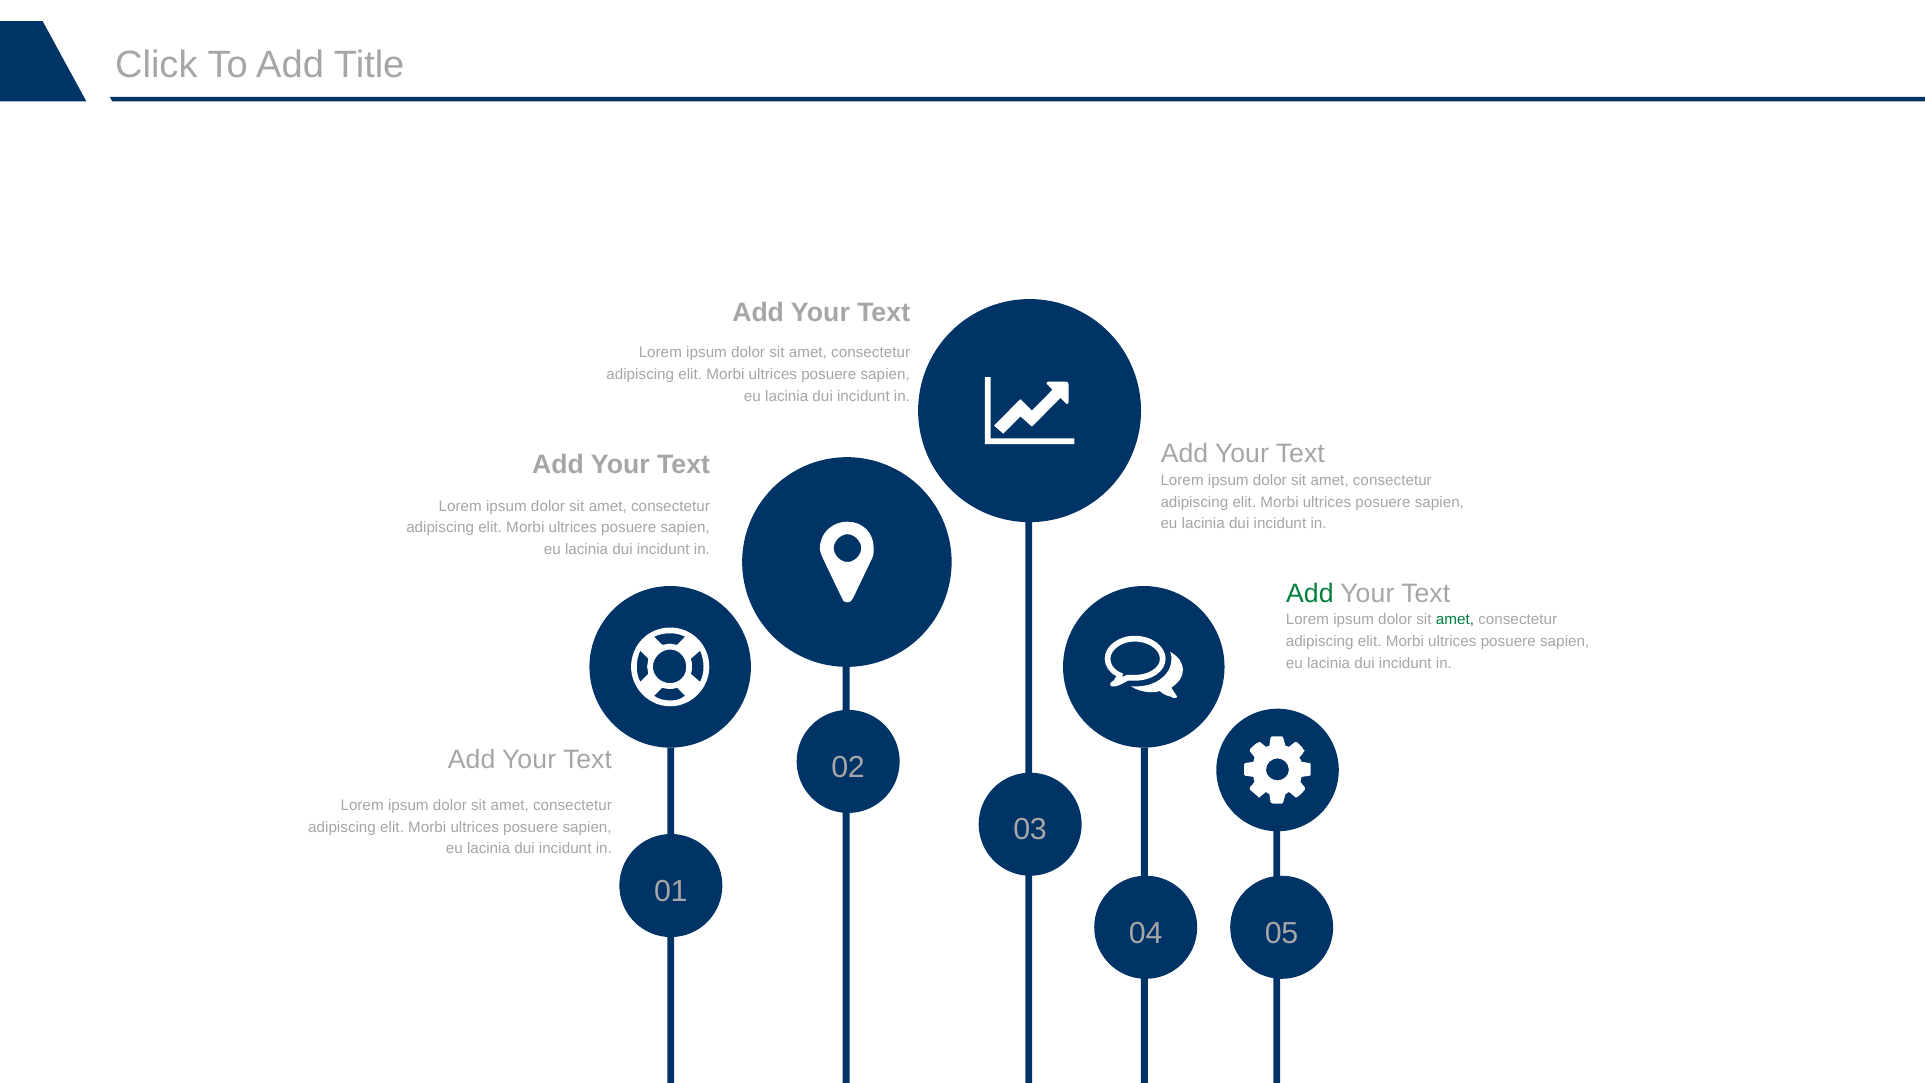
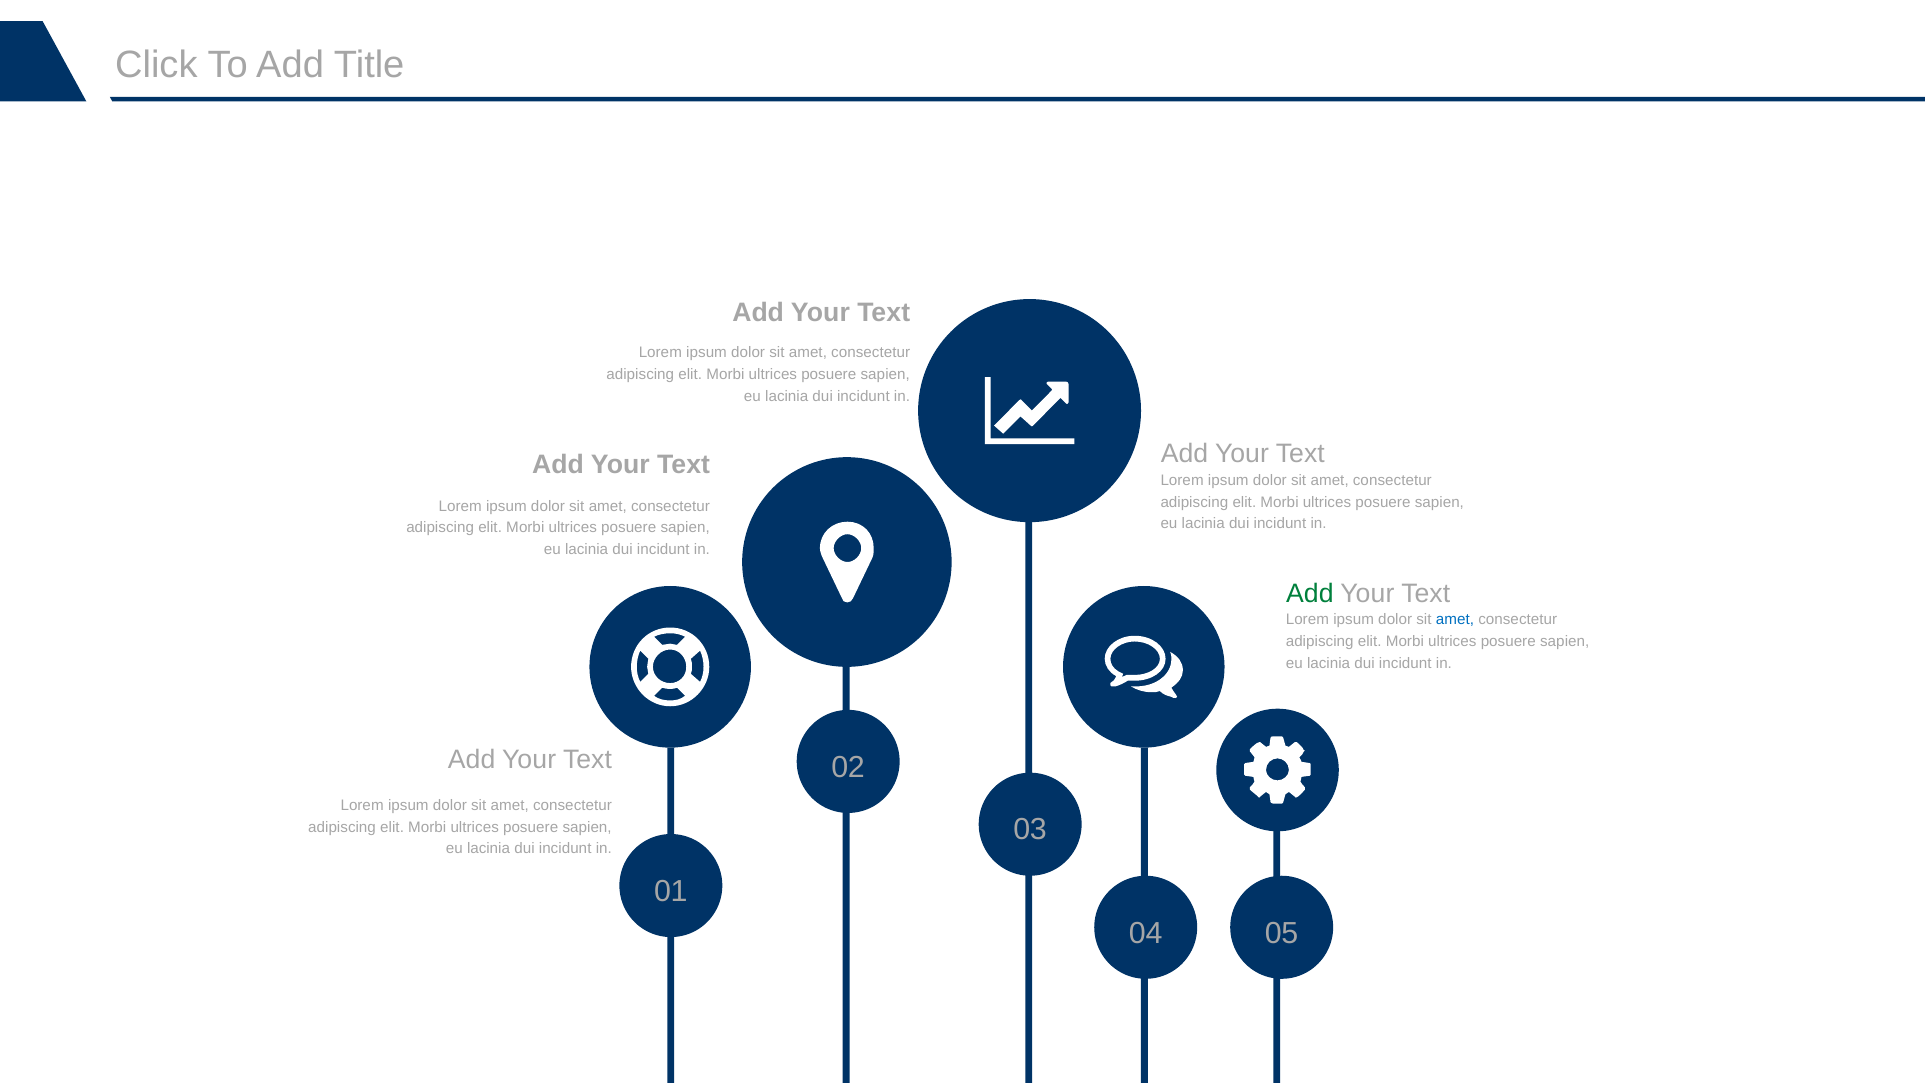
amet colour: green -> blue (1455, 619)
